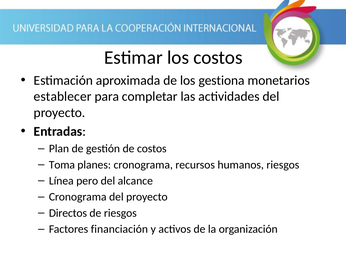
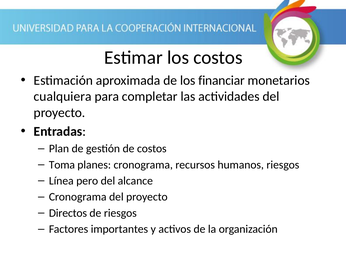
gestiona: gestiona -> financiar (222, 81)
establecer: establecer -> cualquiera (63, 97)
financiación: financiación -> importantes (119, 230)
